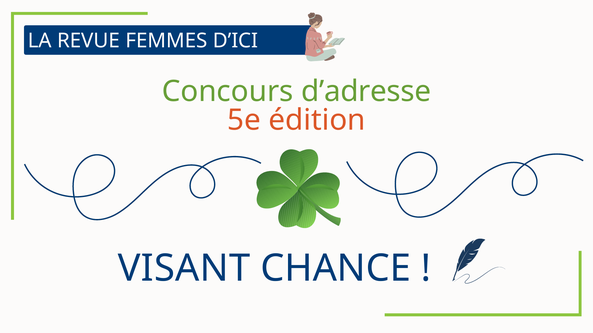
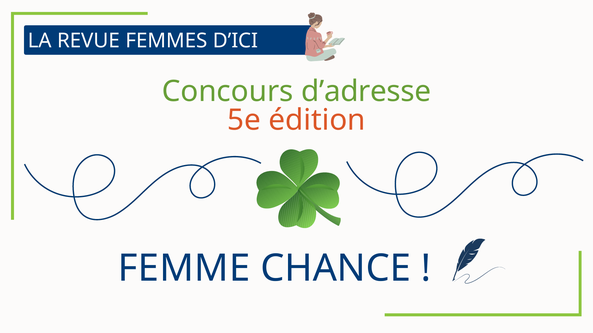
VISANT: VISANT -> FEMME (184, 269)
